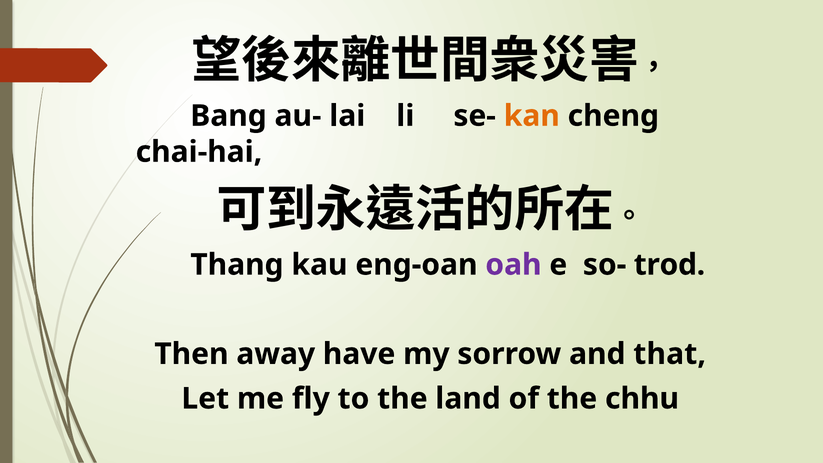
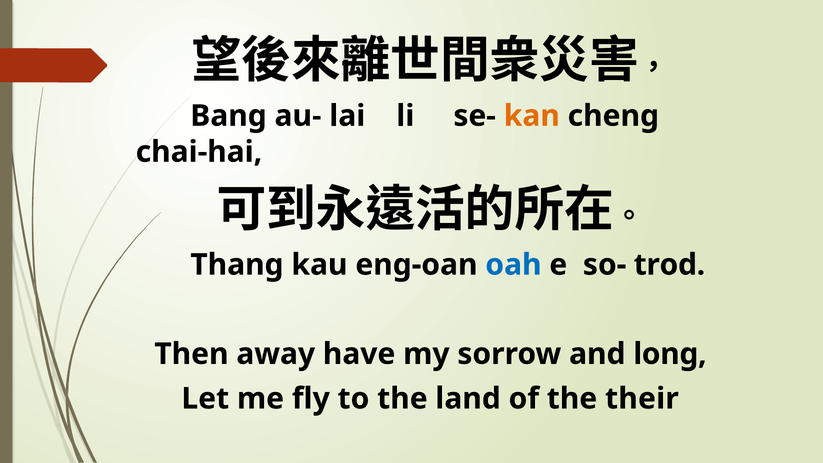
oah colour: purple -> blue (513, 265)
that: that -> long (670, 354)
chhu: chhu -> their (642, 399)
